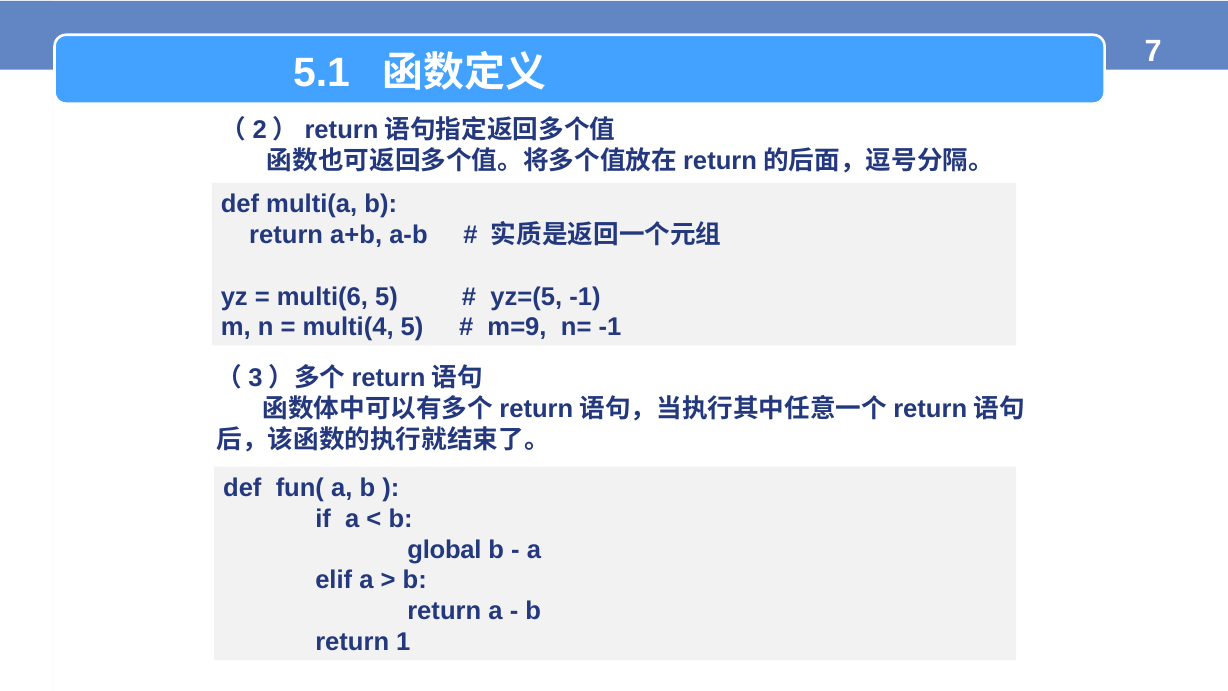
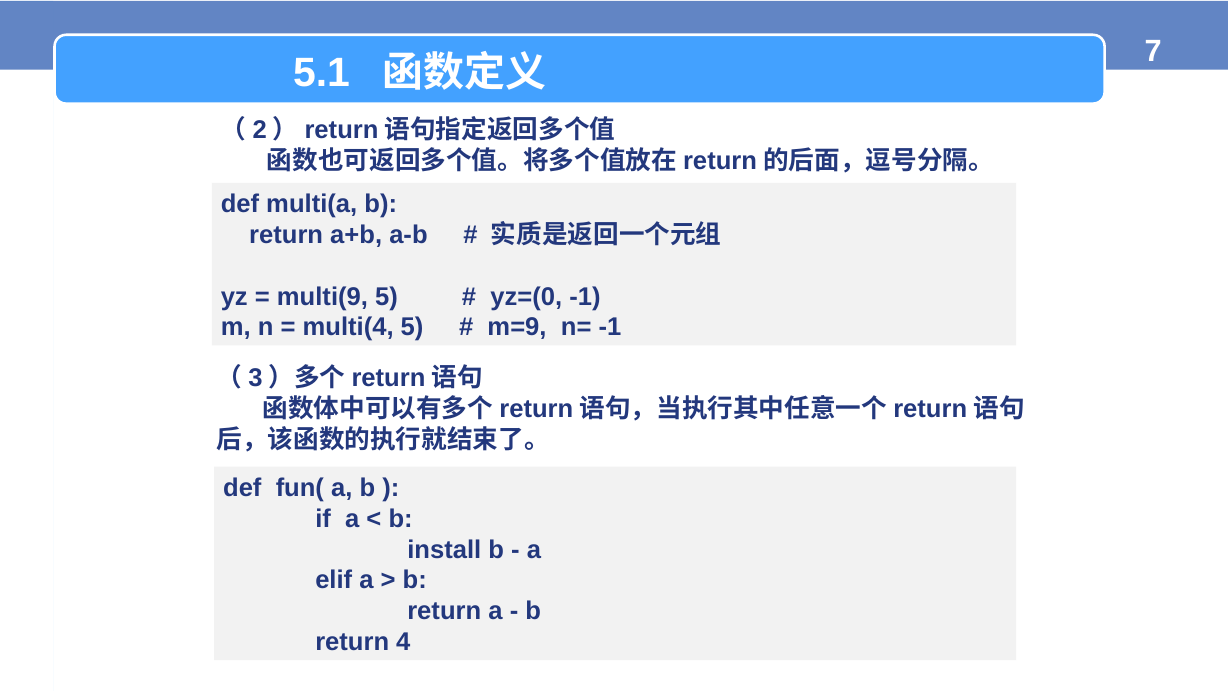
multi(6: multi(6 -> multi(9 (323, 297)
yz=(5: yz=(5 -> yz=(0 (526, 297)
global: global -> install (444, 550)
1: 1 -> 4 (403, 642)
